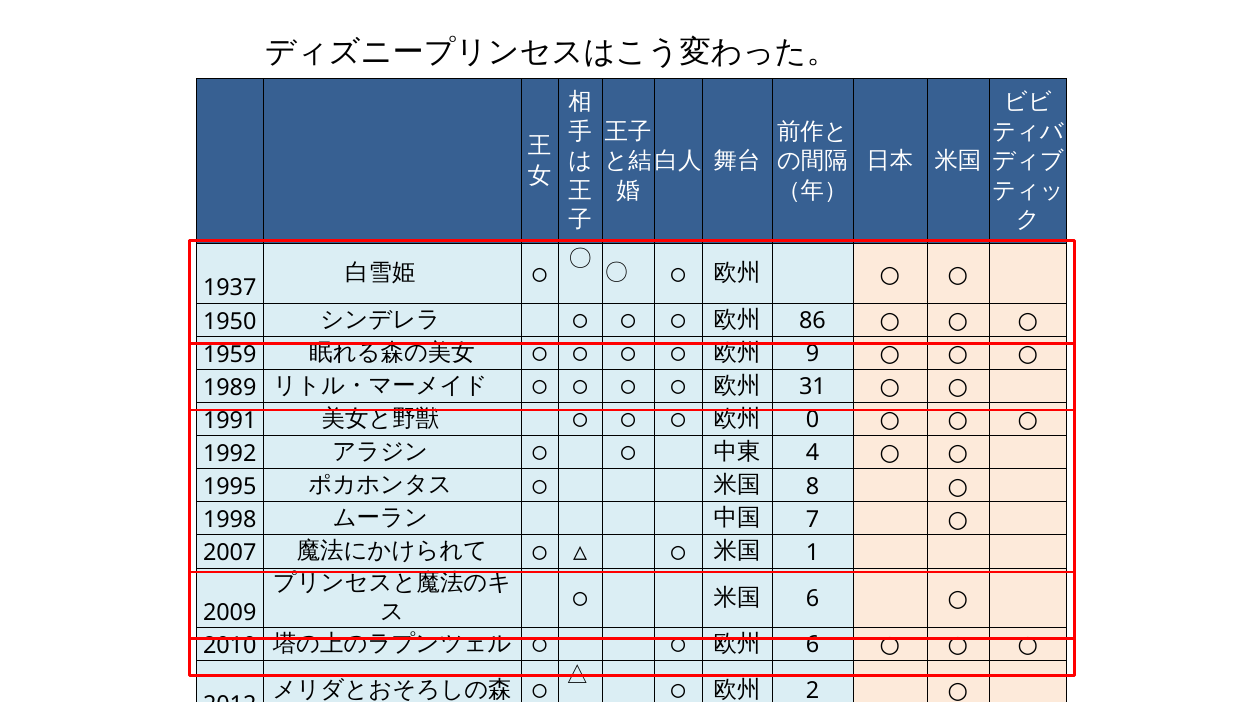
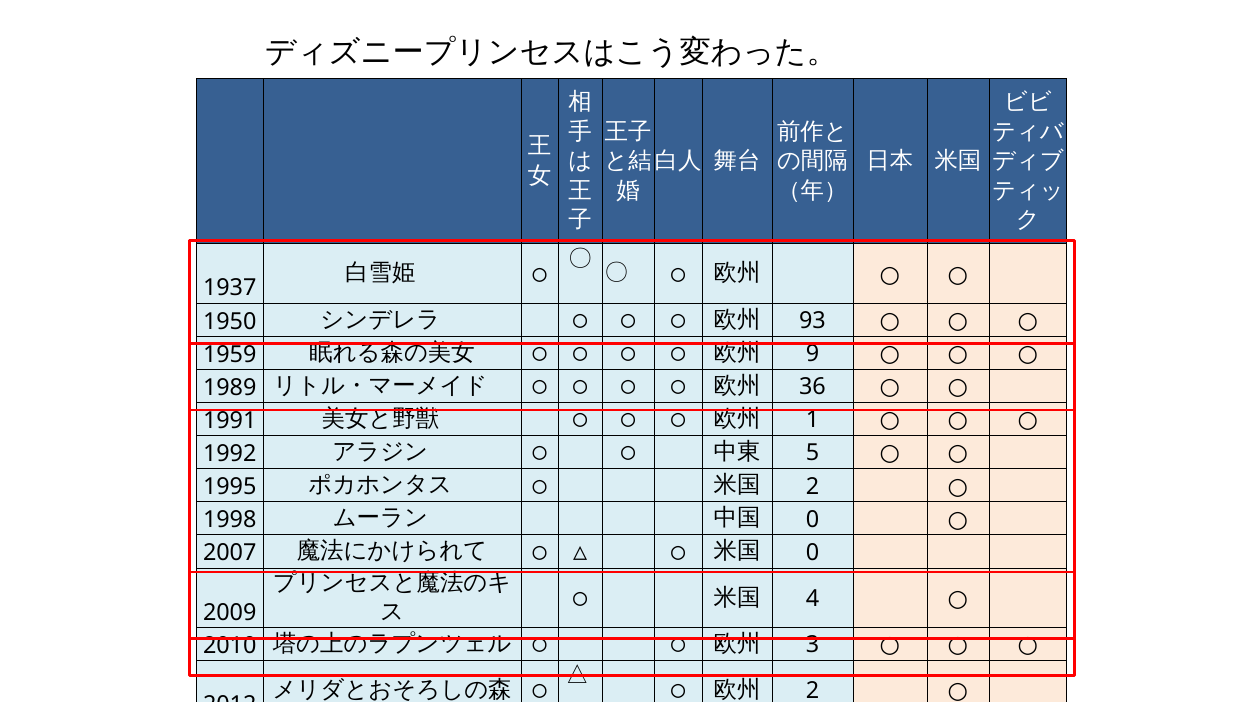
86: 86 -> 93 (812, 321)
31: 31 -> 36 (812, 387)
0: 0 -> 1 (812, 420)
4: 4 -> 5 (812, 454)
8: 8 -> 2 (812, 487)
7: 7 -> 0 (812, 520)
1: 1 -> 0 (812, 553)
6: 6 -> 4 (812, 599)
6: 6 -> 3 (812, 645)
